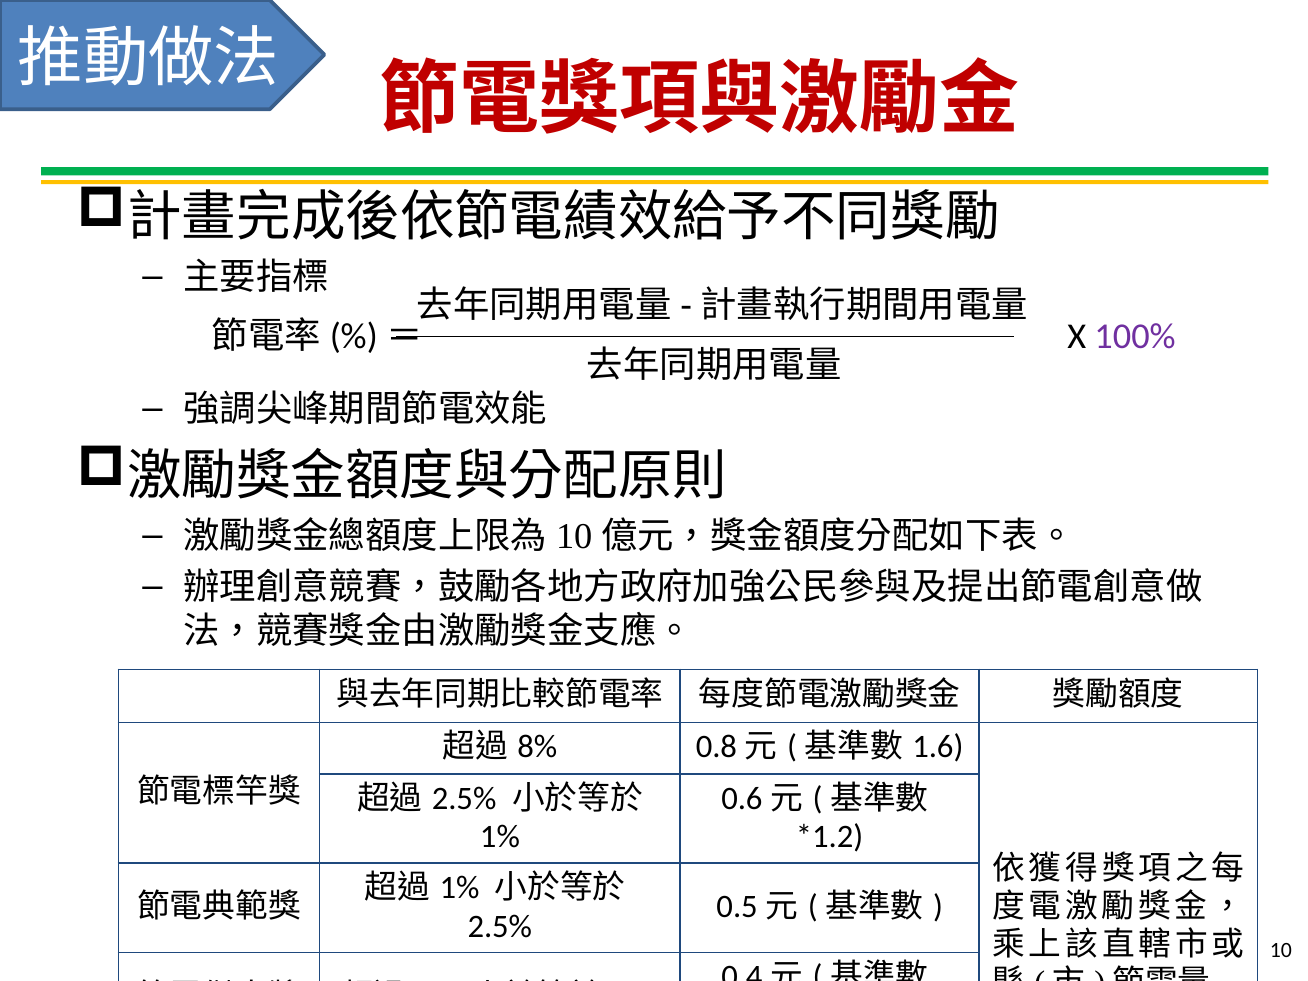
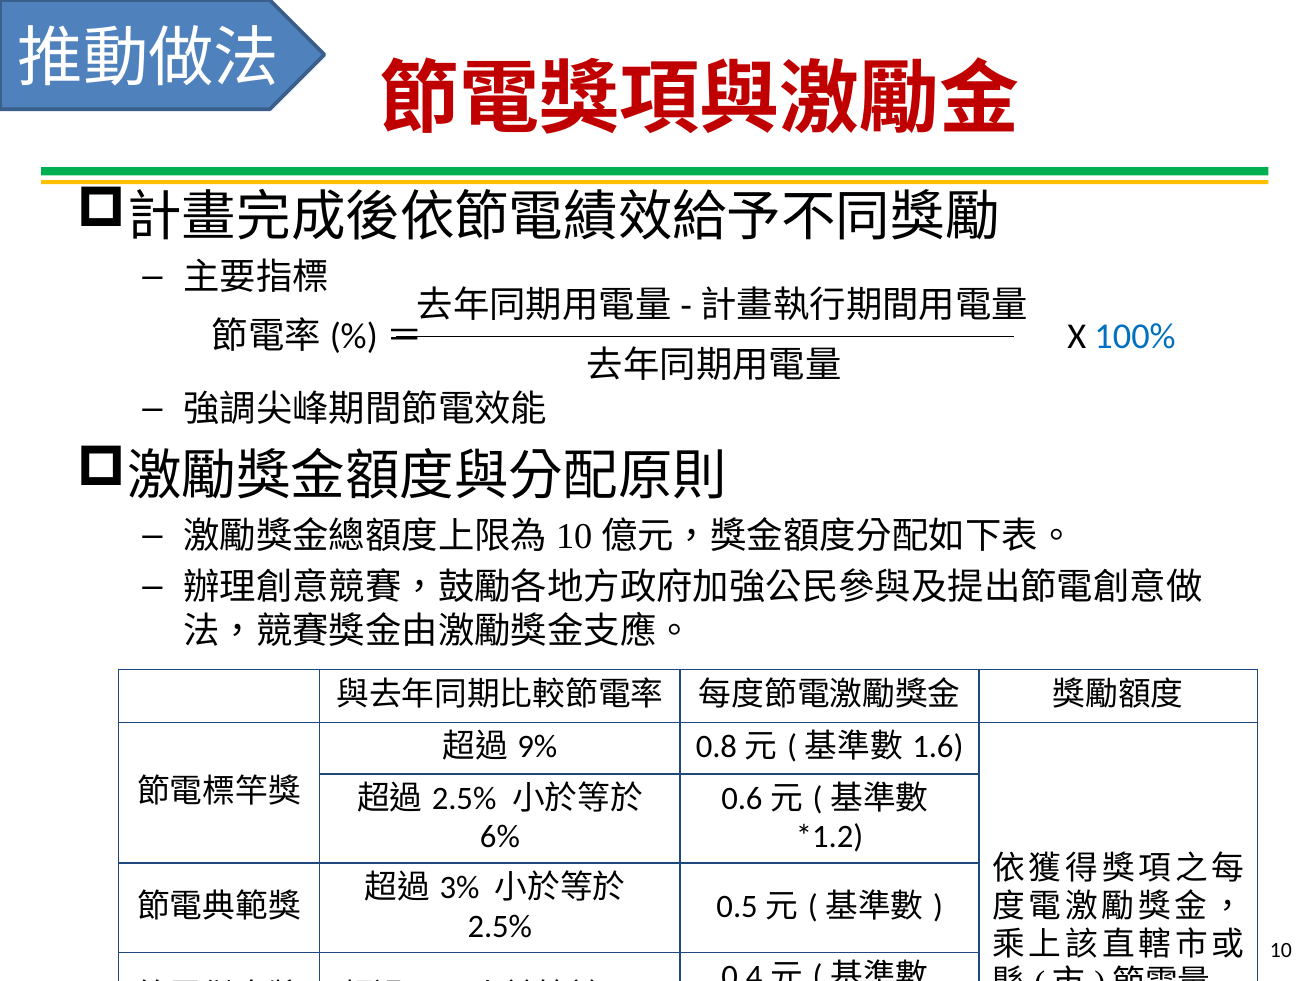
100% colour: purple -> blue (1135, 336)
8%: 8% -> 9% (537, 747)
1%: 1% -> 6% (500, 837)
1%: 1% -> 3% (460, 888)
